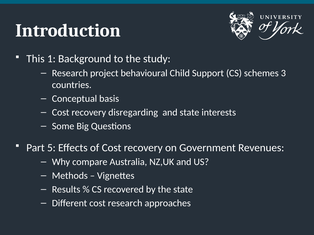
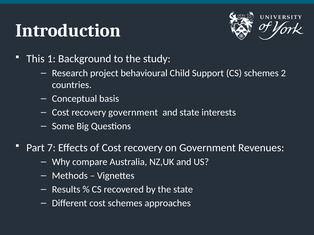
3: 3 -> 2 (283, 73)
recovery disregarding: disregarding -> government (133, 113)
5: 5 -> 7 (51, 148)
cost research: research -> schemes (125, 204)
